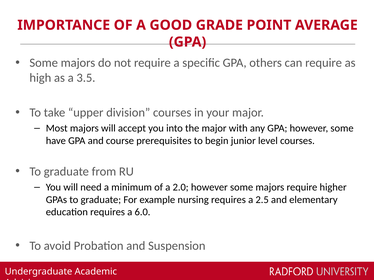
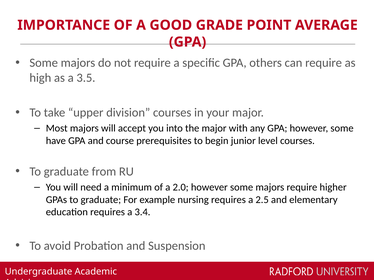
6.0: 6.0 -> 3.4 (143, 212)
